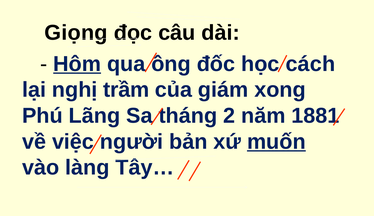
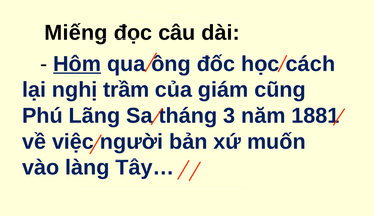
Giọng: Giọng -> Miếng (76, 33)
xong: xong -> cũng (280, 90)
2: 2 -> 3 (229, 116)
muốn underline: present -> none (276, 142)
